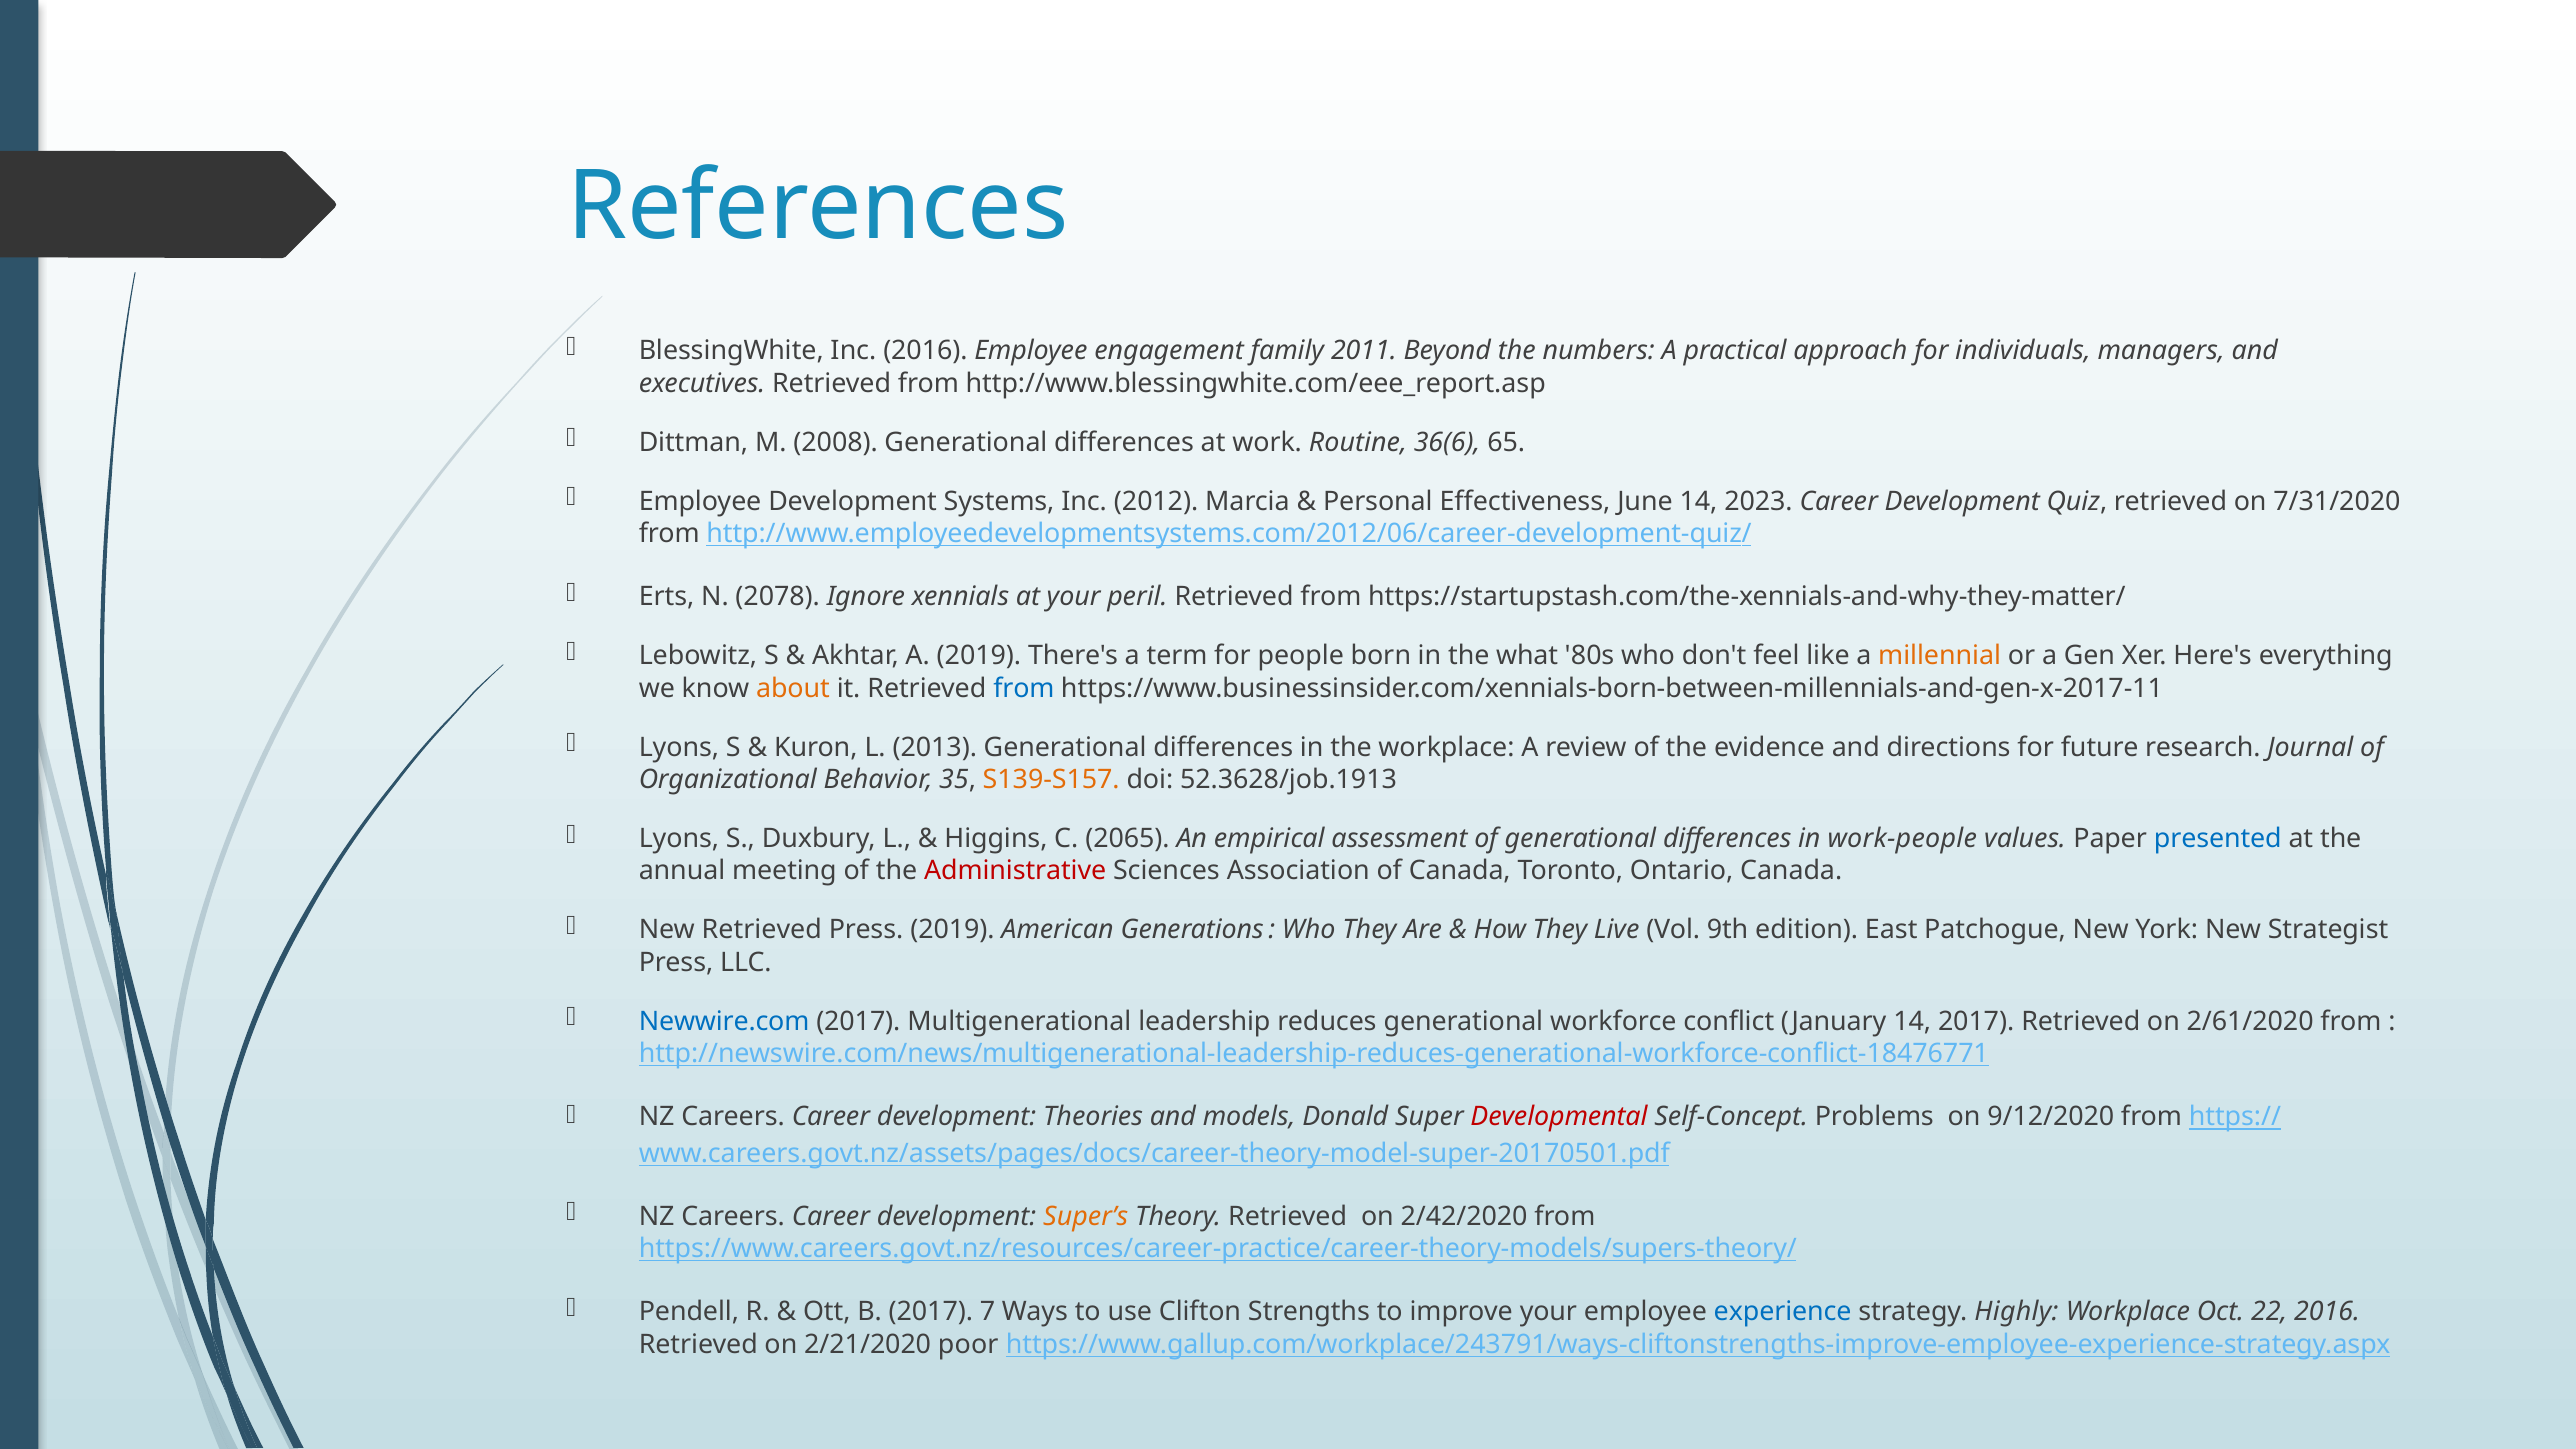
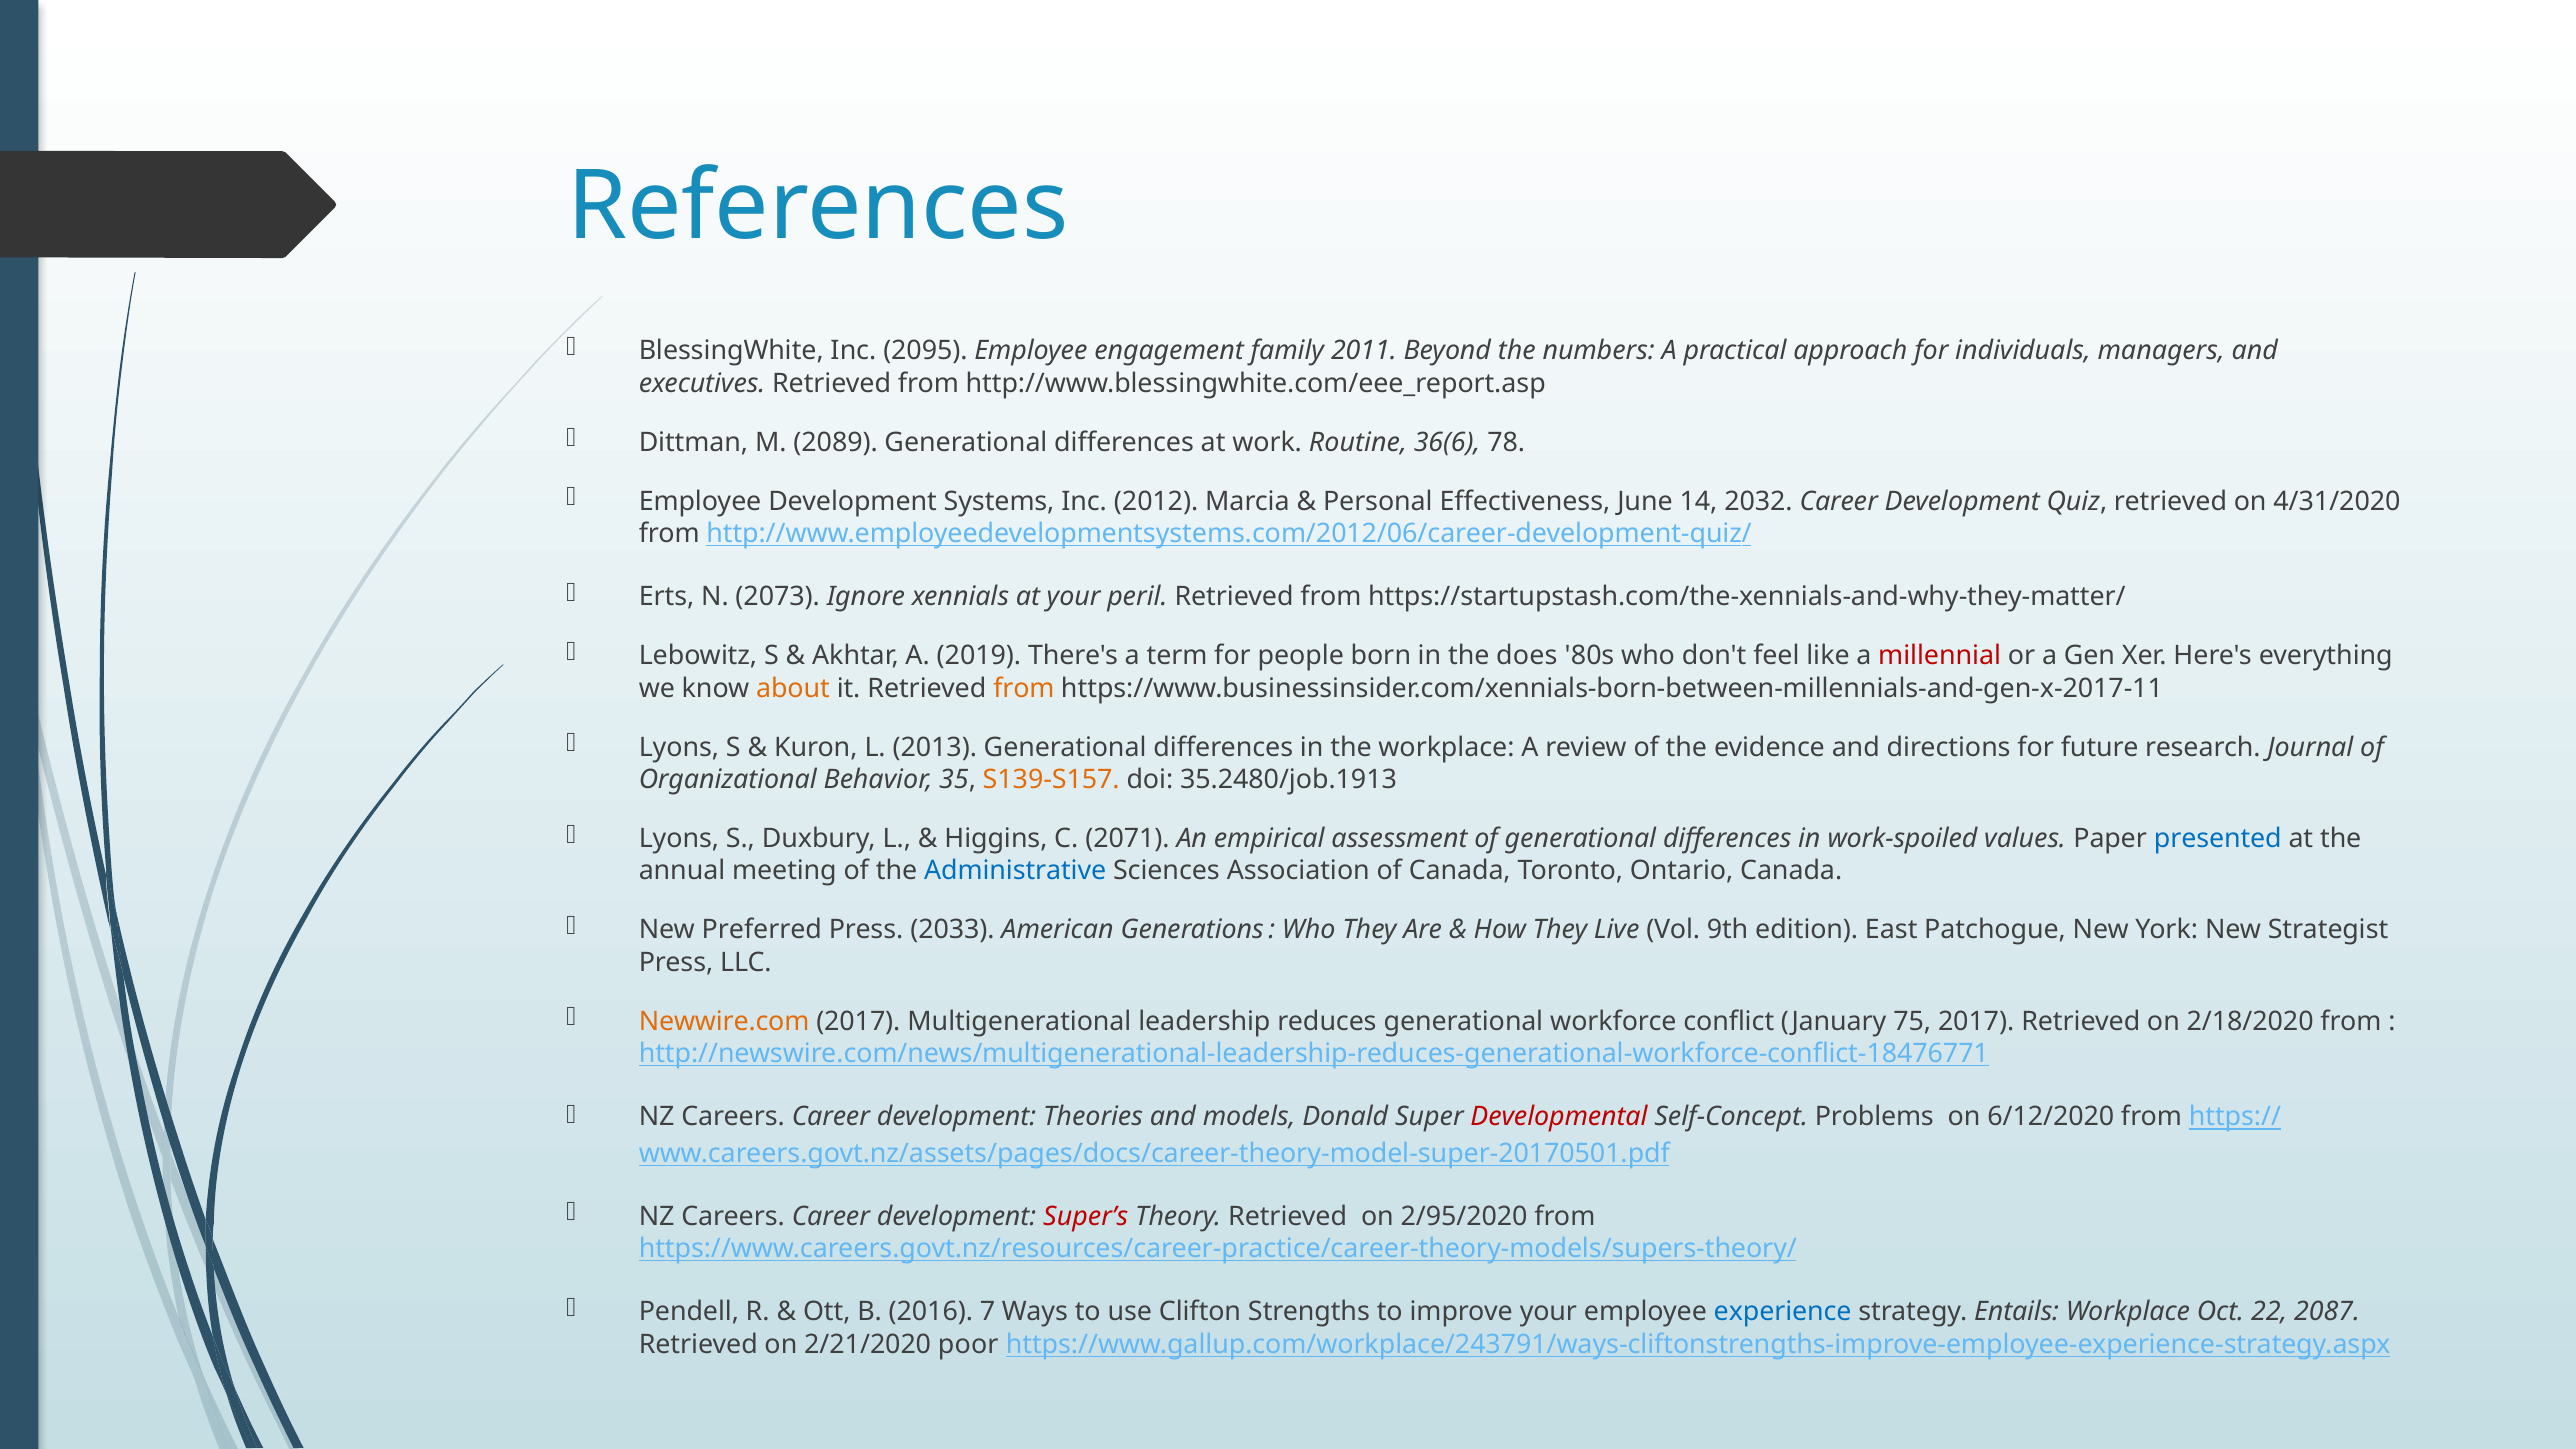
Inc 2016: 2016 -> 2095 (925, 351)
2008: 2008 -> 2089 (836, 442)
65: 65 -> 78 (1506, 442)
2023: 2023 -> 2032 (1758, 501)
7/31/2020: 7/31/2020 -> 4/31/2020 (2337, 501)
2078: 2078 -> 2073 (778, 597)
what: what -> does (1527, 656)
millennial colour: orange -> red (1940, 656)
from colour: blue -> orange (1024, 688)
52.3628/job.1913: 52.3628/job.1913 -> 35.2480/job.1913 (1288, 780)
2065: 2065 -> 2071 (1127, 839)
work-people: work-people -> work-spoiled (1902, 839)
Administrative colour: red -> blue (1015, 871)
New Retrieved: Retrieved -> Preferred (762, 930)
Press 2019: 2019 -> 2033 (952, 930)
Newwire.com colour: blue -> orange (724, 1021)
January 14: 14 -> 75 (1912, 1021)
2/61/2020: 2/61/2020 -> 2/18/2020 (2250, 1021)
9/12/2020: 9/12/2020 -> 6/12/2020 (2051, 1117)
Super’s colour: orange -> red (1086, 1216)
2/42/2020: 2/42/2020 -> 2/95/2020 (1464, 1216)
B 2017: 2017 -> 2016 (931, 1312)
Highly: Highly -> Entails (2017, 1312)
22 2016: 2016 -> 2087 (2327, 1312)
